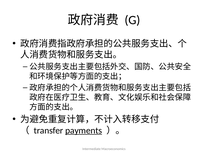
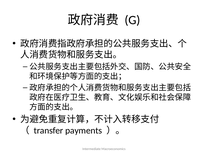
payments underline: present -> none (84, 130)
